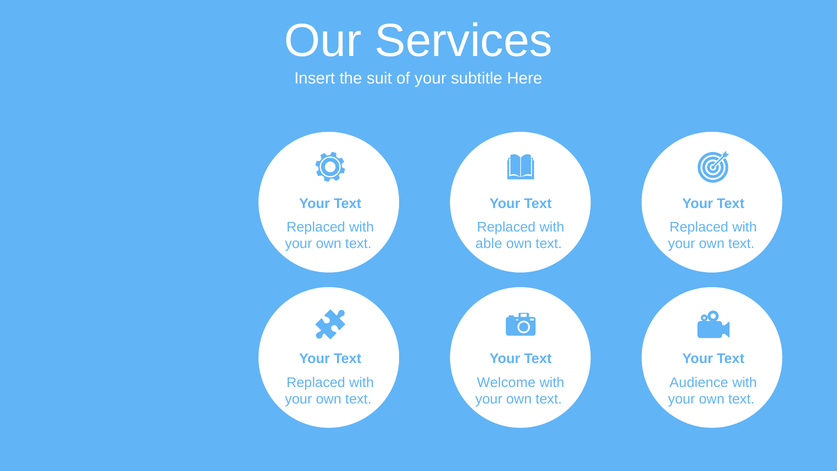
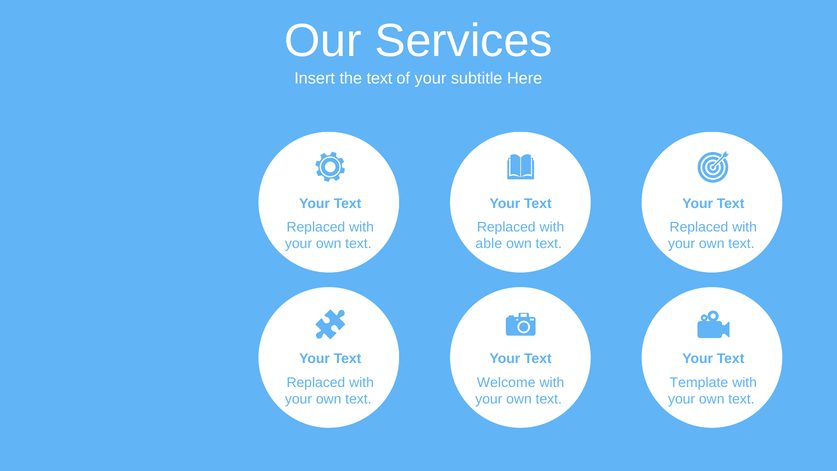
the suit: suit -> text (379, 78)
Audience: Audience -> Template (699, 382)
